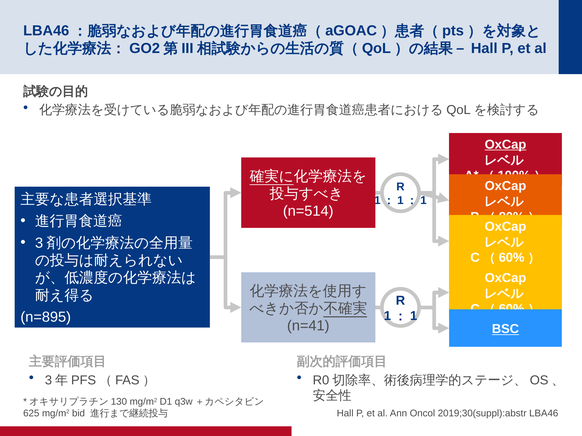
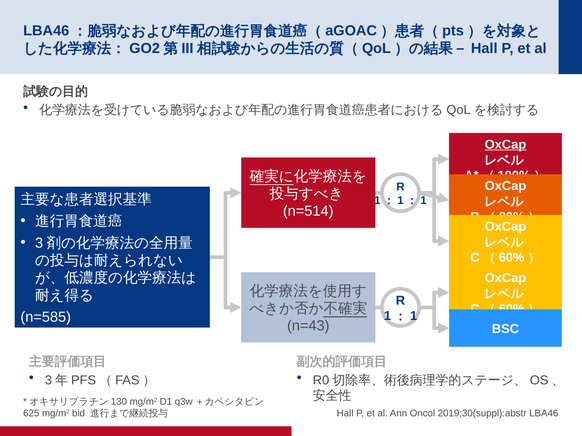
n=895: n=895 -> n=585 (46, 317)
n=41: n=41 -> n=43 (308, 326)
BSC underline: present -> none (505, 329)
